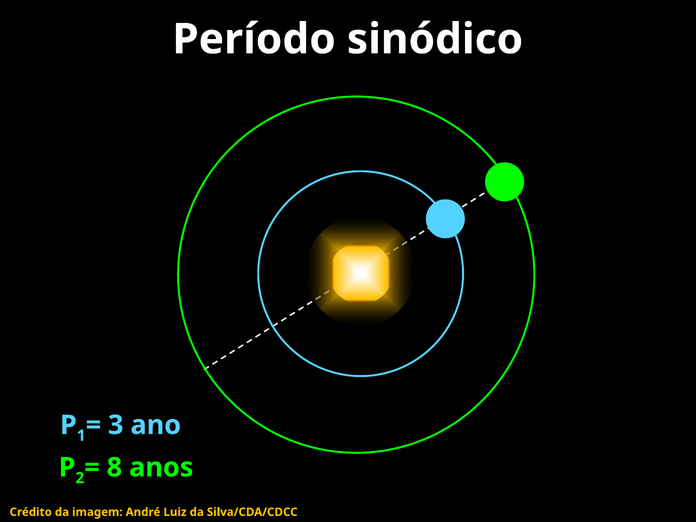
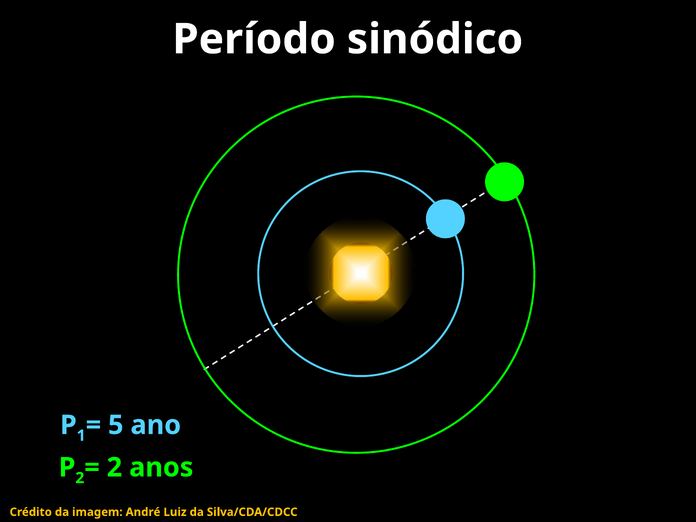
3: 3 -> 5 (116, 425)
8: 8 -> 2 (114, 467)
